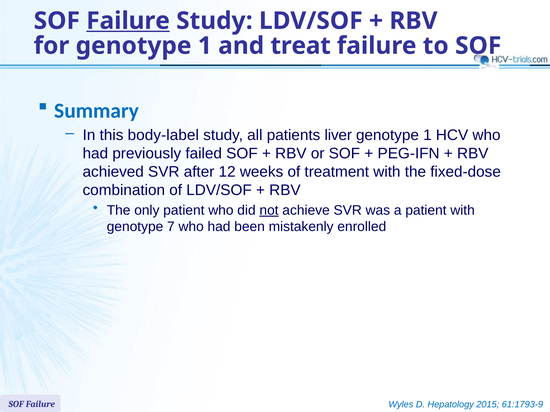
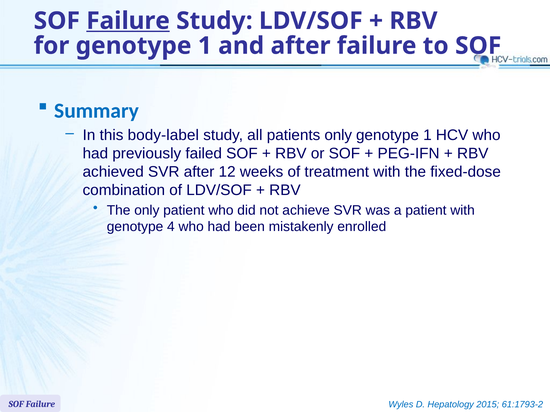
and treat: treat -> after (301, 46)
patients liver: liver -> only (338, 135)
not underline: present -> none (269, 210)
7: 7 -> 4 (171, 227)
61:1793-9: 61:1793-9 -> 61:1793-2 (522, 405)
